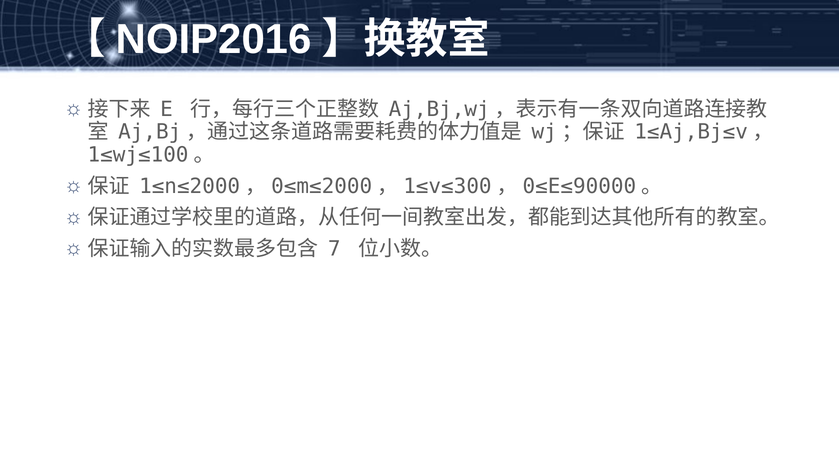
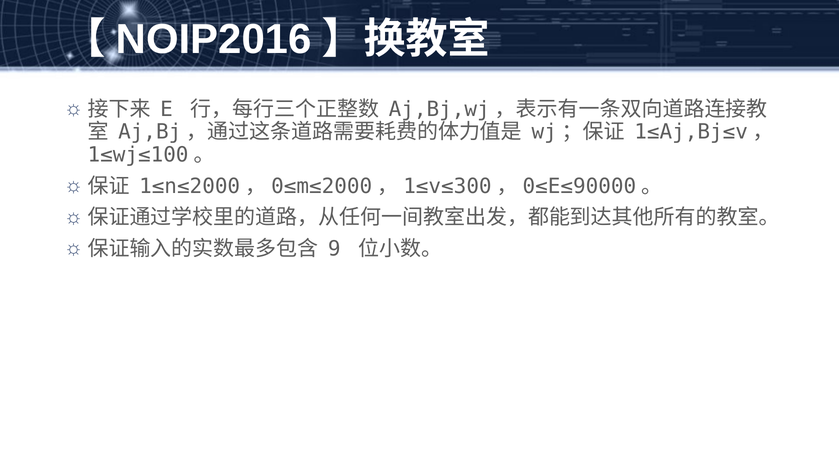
7: 7 -> 9 (334, 249)
